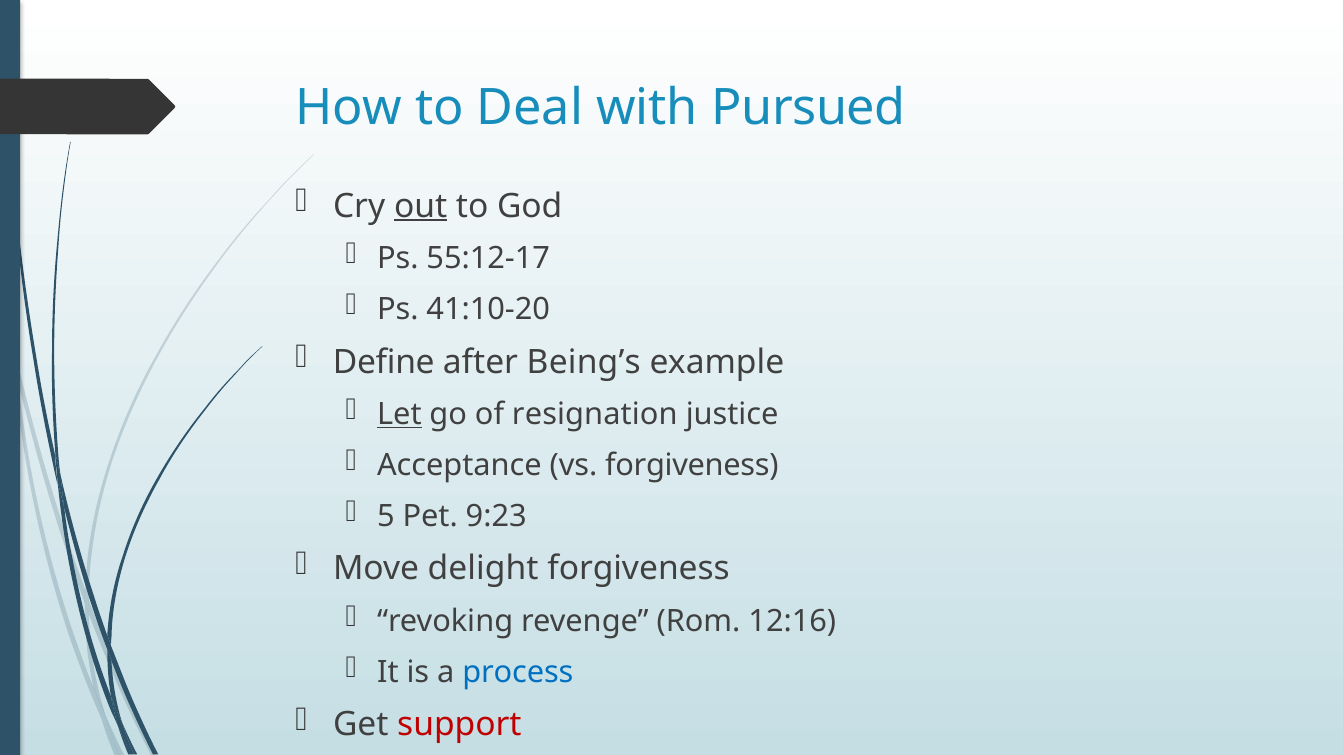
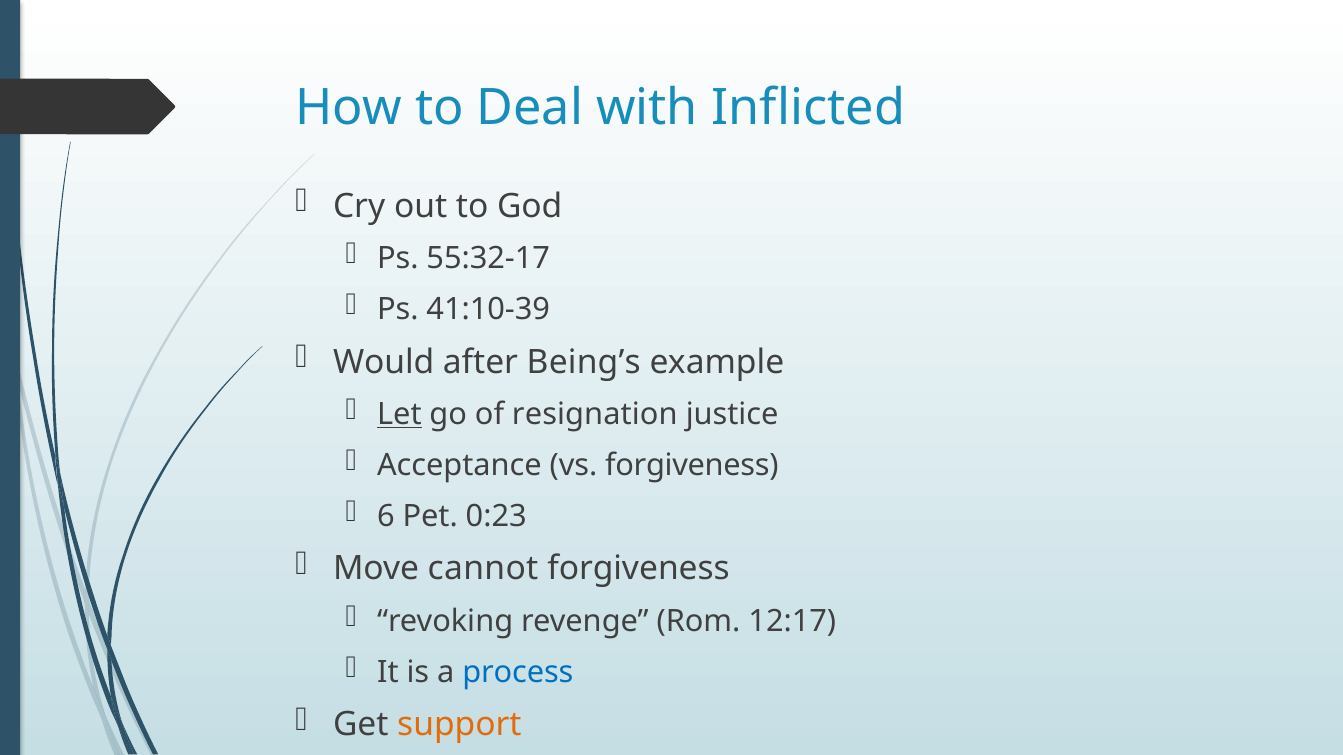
Pursued: Pursued -> Inflicted (808, 108)
out underline: present -> none (421, 206)
55:12-17: 55:12-17 -> 55:32-17 (488, 258)
41:10-20: 41:10-20 -> 41:10-39 (488, 309)
Define: Define -> Would (384, 362)
5: 5 -> 6 (386, 516)
9:23: 9:23 -> 0:23 (496, 516)
delight: delight -> cannot (483, 569)
12:16: 12:16 -> 12:17 (792, 621)
support colour: red -> orange (459, 725)
